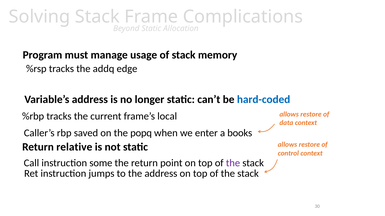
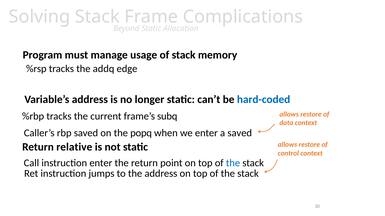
local: local -> subq (167, 116)
a books: books -> saved (240, 133)
instruction some: some -> enter (101, 163)
the colour: purple -> blue (233, 163)
